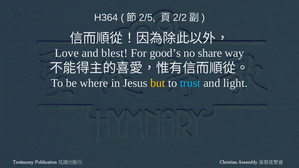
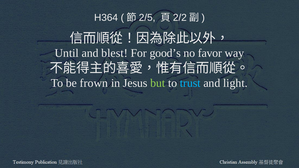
Love: Love -> Until (67, 53)
share: share -> favor (210, 53)
where: where -> frown (94, 83)
but colour: yellow -> light green (158, 83)
